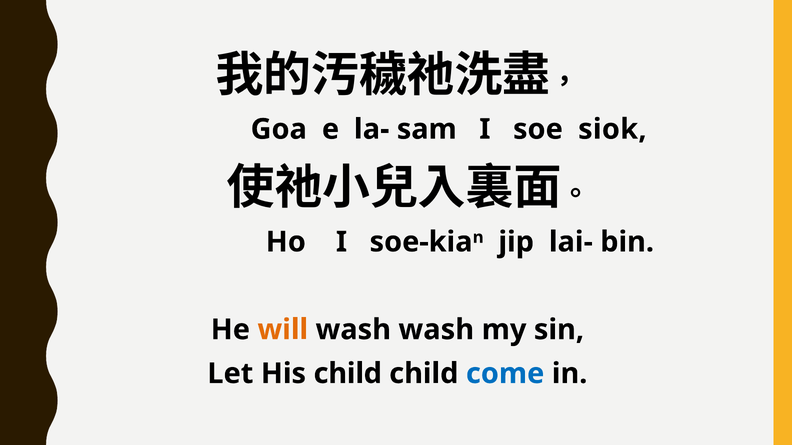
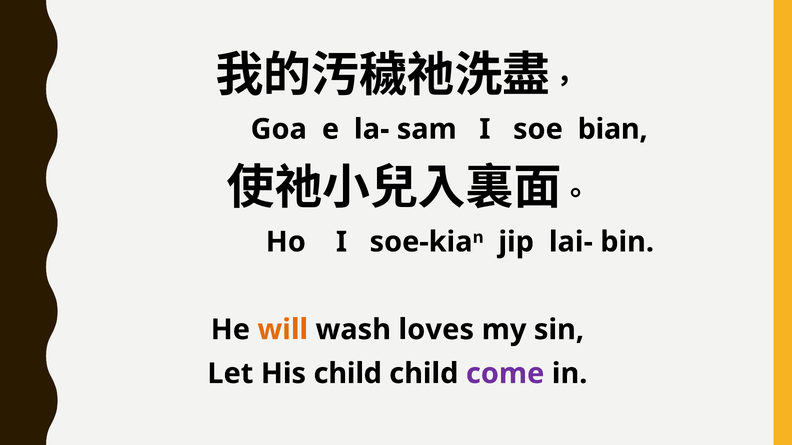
siok: siok -> bian (613, 129)
wash wash: wash -> loves (436, 330)
come colour: blue -> purple (505, 374)
